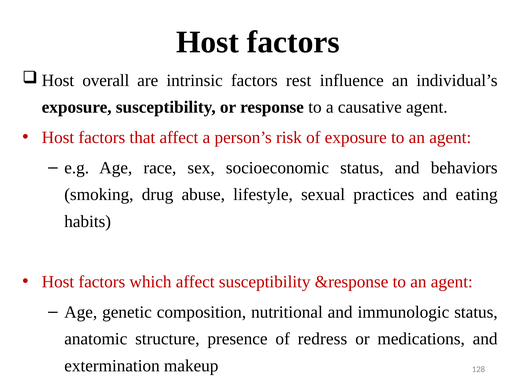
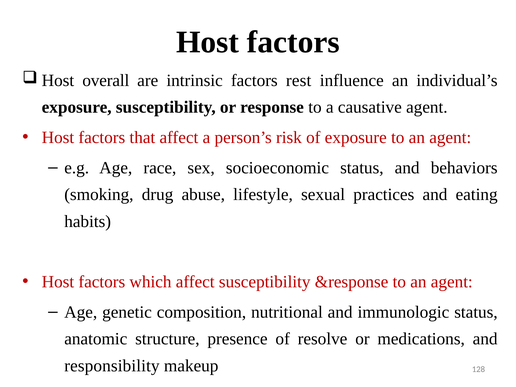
redress: redress -> resolve (323, 339)
extermination: extermination -> responsibility (112, 366)
